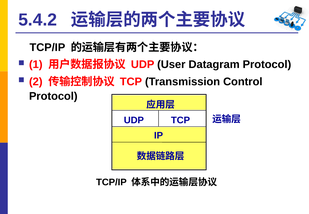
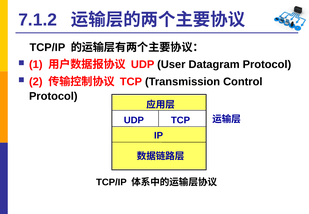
5.4.2: 5.4.2 -> 7.1.2 (38, 20)
